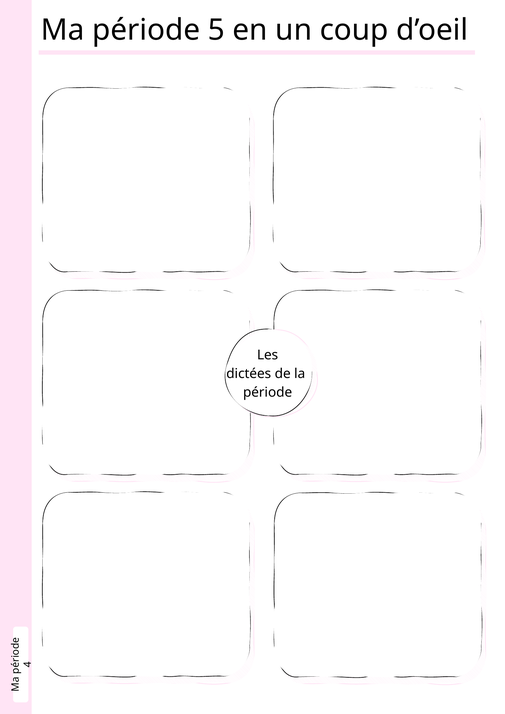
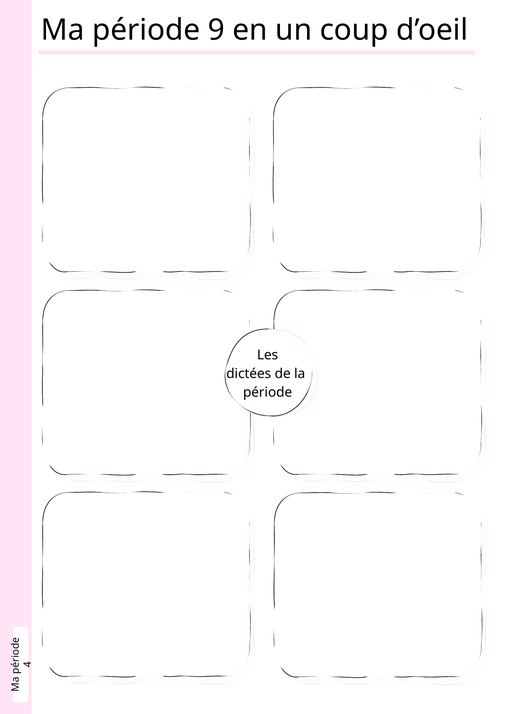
5: 5 -> 9 (216, 30)
